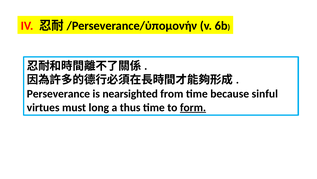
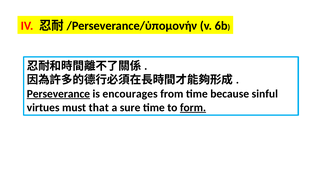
Perseverance underline: none -> present (58, 93)
nearsighted: nearsighted -> encourages (130, 93)
long: long -> that (99, 107)
thus: thus -> sure (130, 107)
